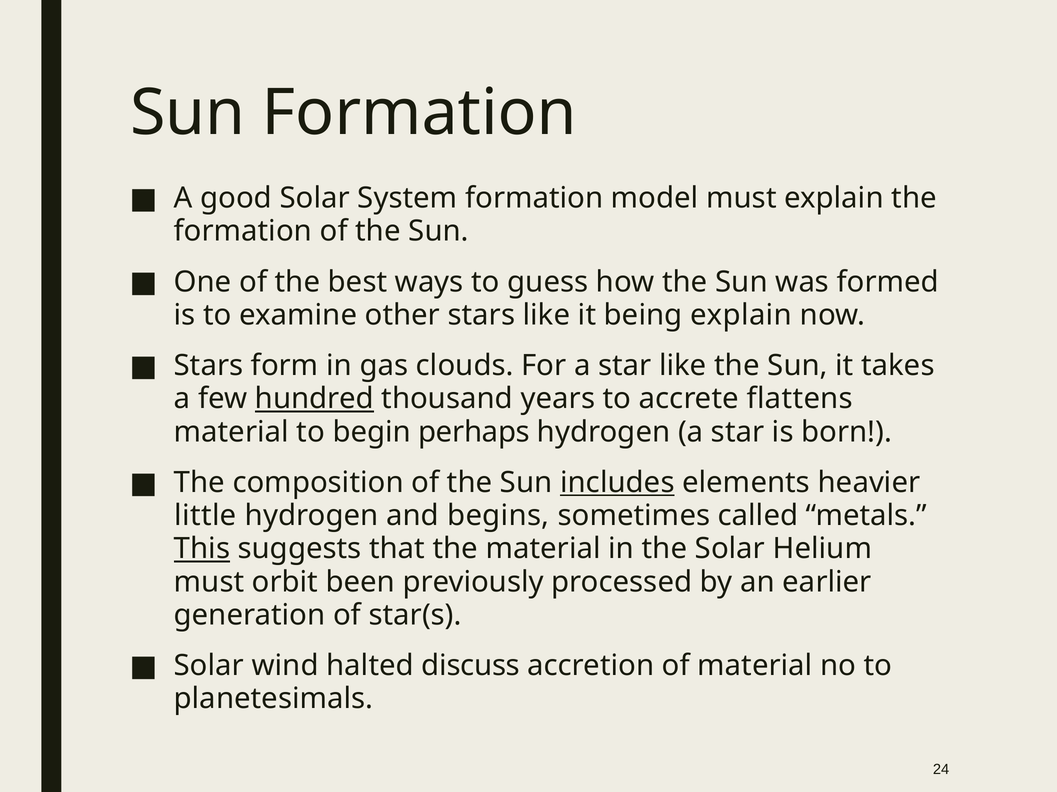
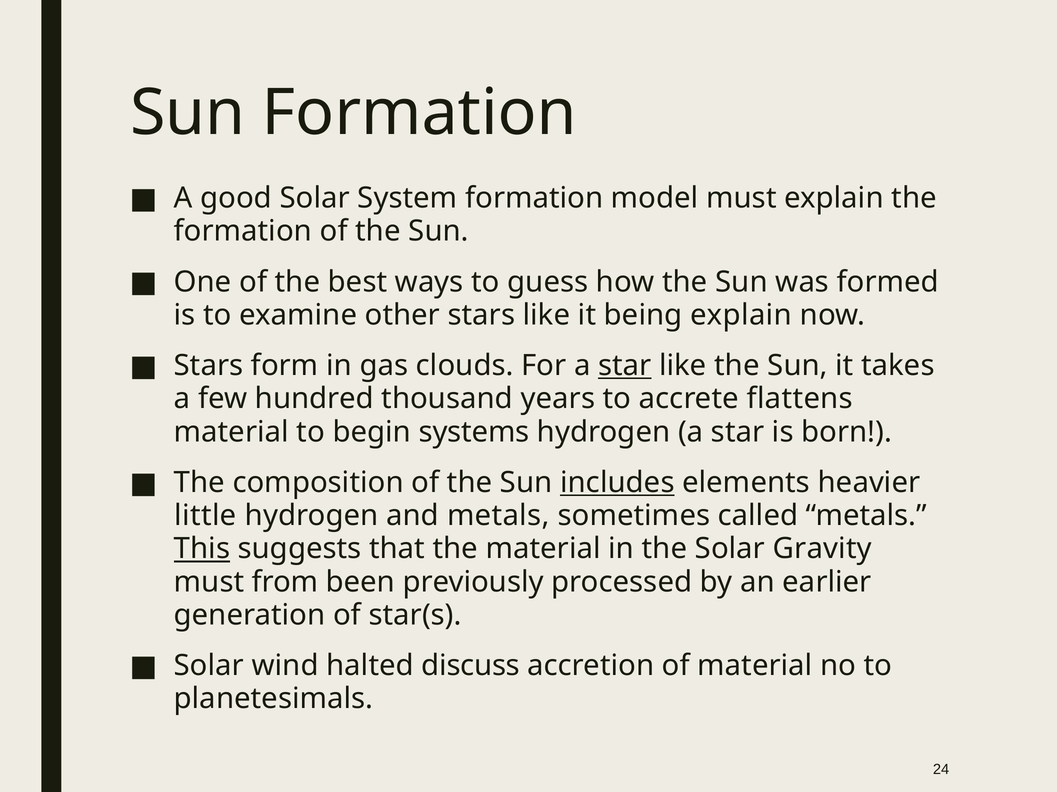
star underline: none -> present (625, 366)
hundred underline: present -> none (314, 399)
perhaps: perhaps -> systems (474, 432)
and begins: begins -> metals (498, 516)
Helium: Helium -> Gravity (822, 549)
orbit: orbit -> from (285, 582)
